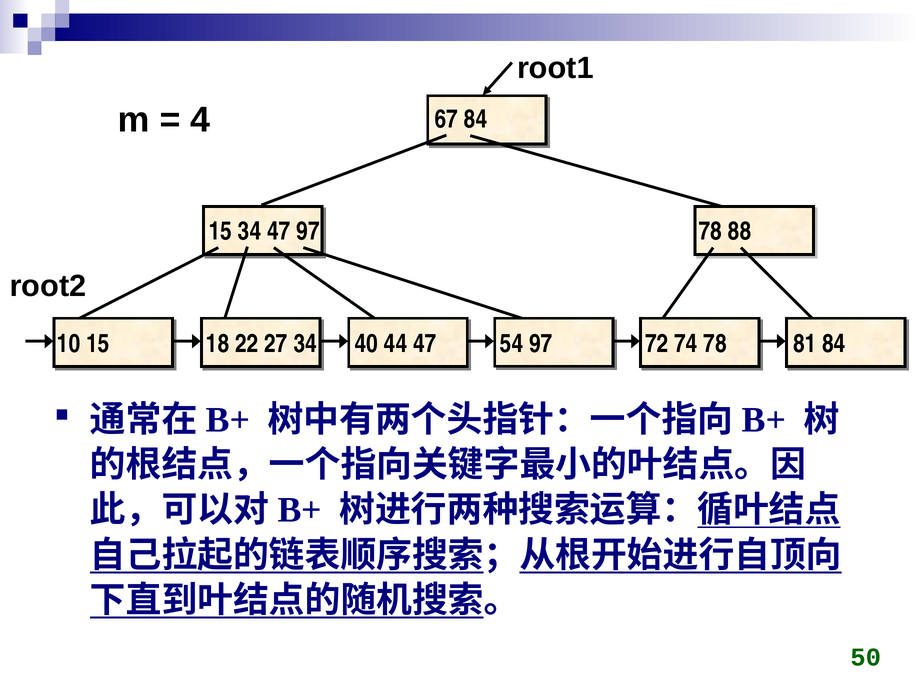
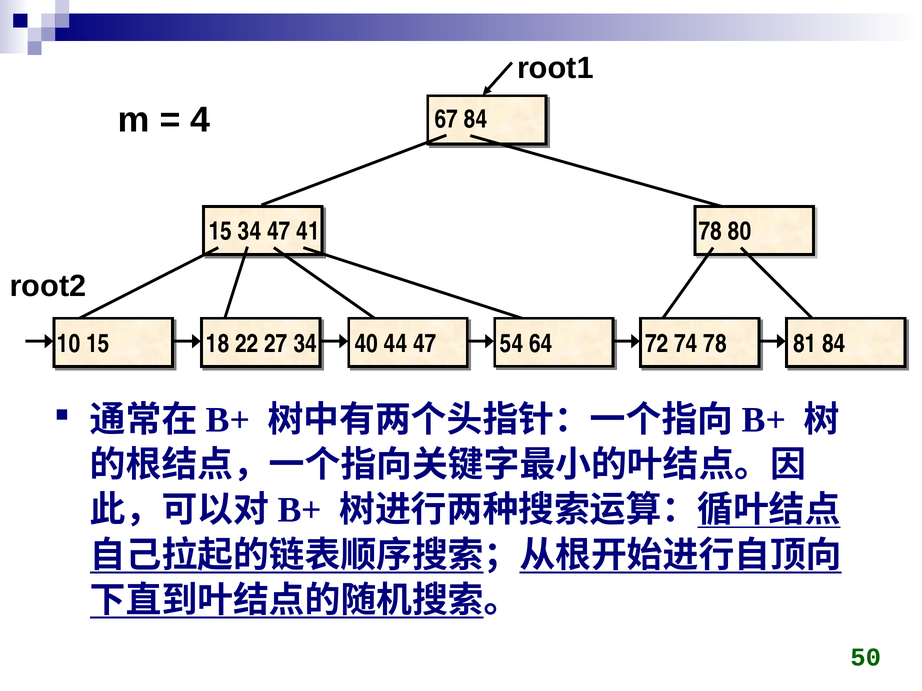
47 97: 97 -> 41 (308, 232)
88: 88 -> 80 (740, 232)
54 97: 97 -> 64 (541, 344)
